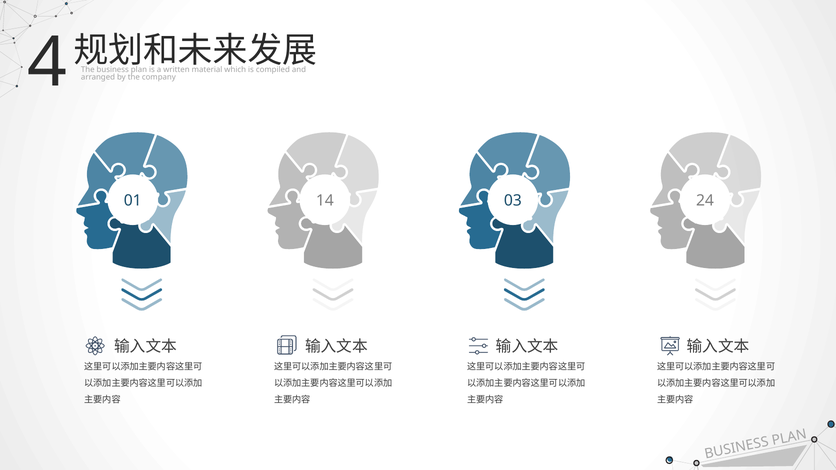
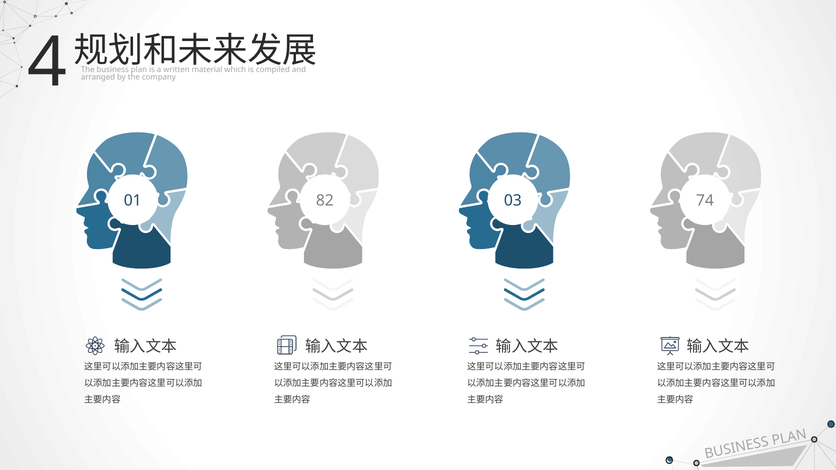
14: 14 -> 82 (325, 201)
24: 24 -> 74 (705, 201)
